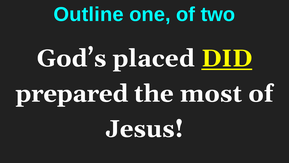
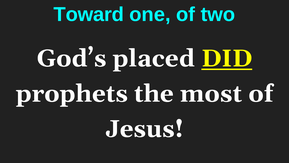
Outline: Outline -> Toward (89, 14)
prepared: prepared -> prophets (72, 93)
